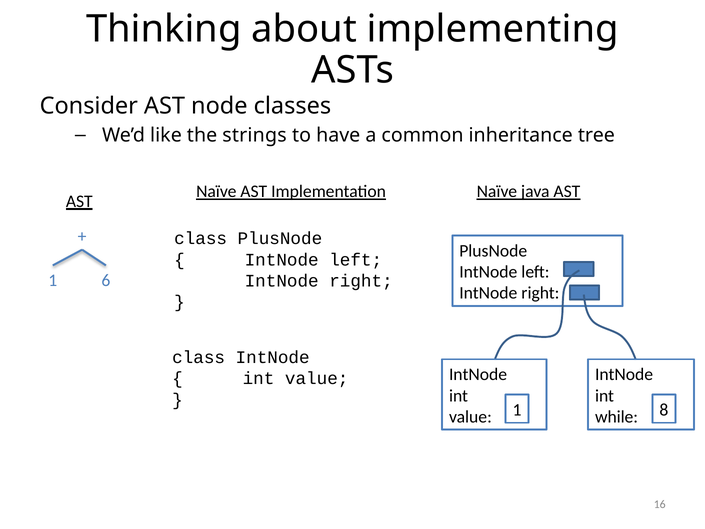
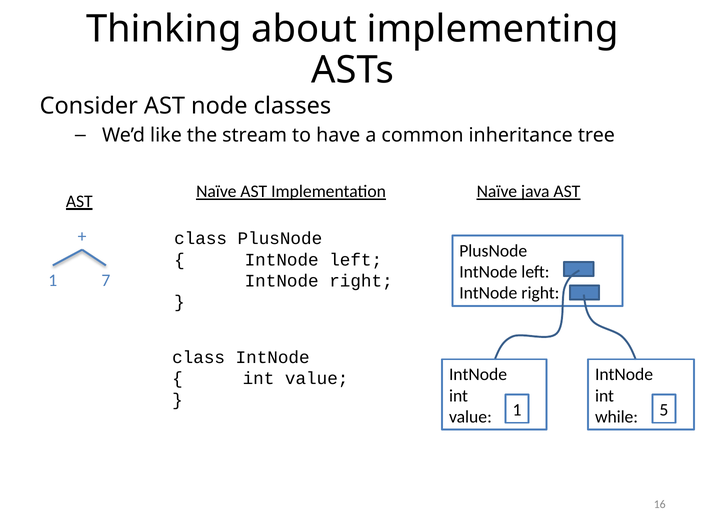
strings: strings -> stream (255, 135)
6: 6 -> 7 (106, 281)
8: 8 -> 5 (664, 410)
